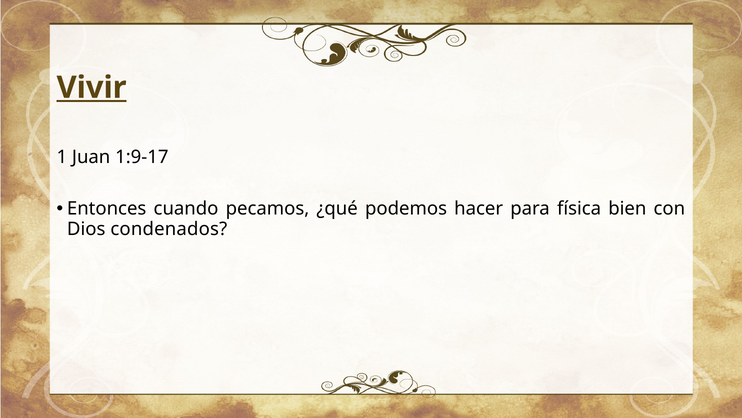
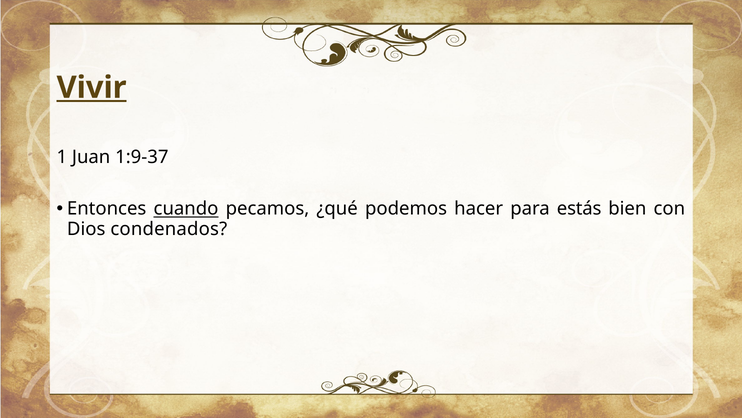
1:9-17: 1:9-17 -> 1:9-37 (142, 157)
cuando underline: none -> present (186, 209)
física: física -> estás (579, 209)
